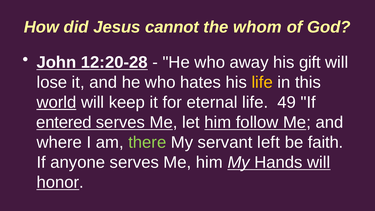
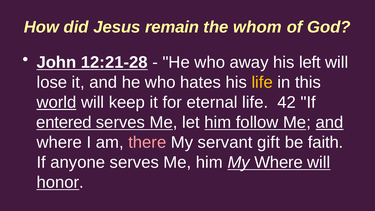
cannot: cannot -> remain (172, 27)
12:20-28: 12:20-28 -> 12:21-28 (114, 62)
gift: gift -> left (310, 62)
49: 49 -> 42 (287, 102)
and underline: none -> present (330, 122)
there colour: light green -> pink (147, 142)
left: left -> gift (269, 142)
My Hands: Hands -> Where (279, 162)
